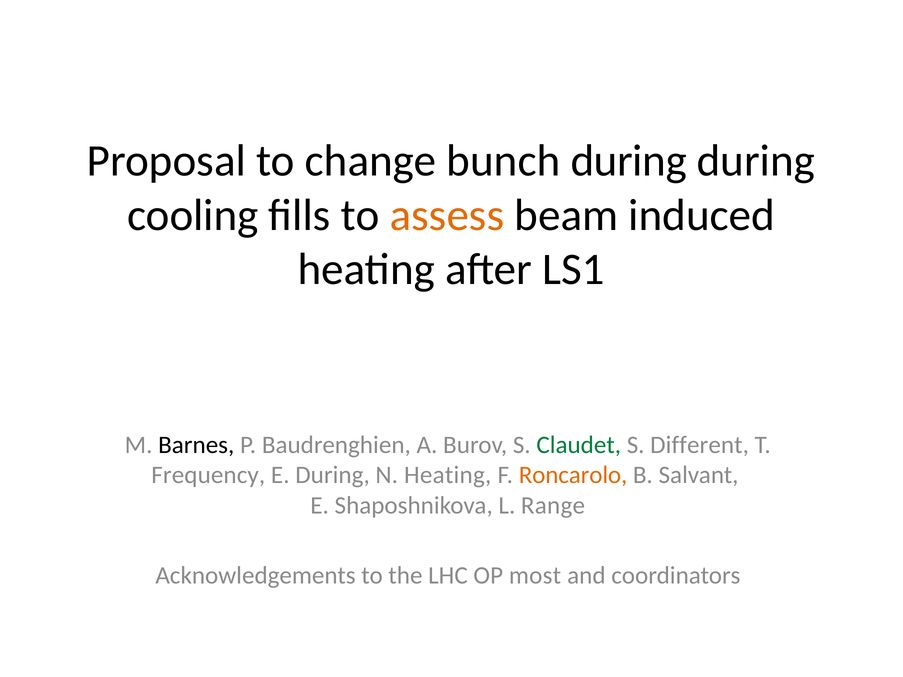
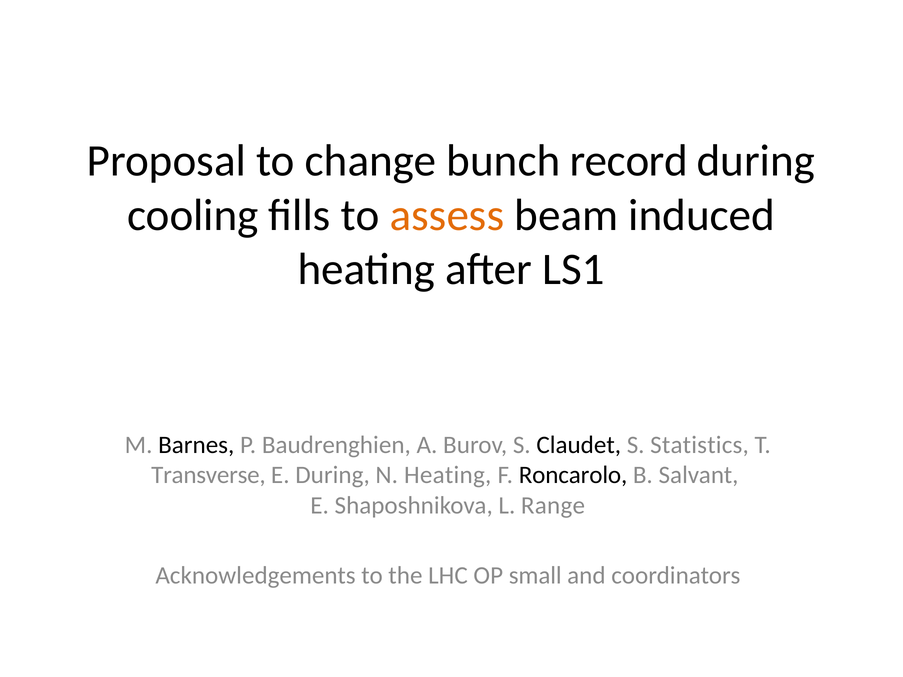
bunch during: during -> record (629, 161)
Claudet colour: green -> black (579, 445)
Different: Different -> Statistics (700, 445)
Frequency: Frequency -> Transverse (208, 475)
Roncarolo colour: orange -> black (573, 475)
most: most -> small (535, 576)
